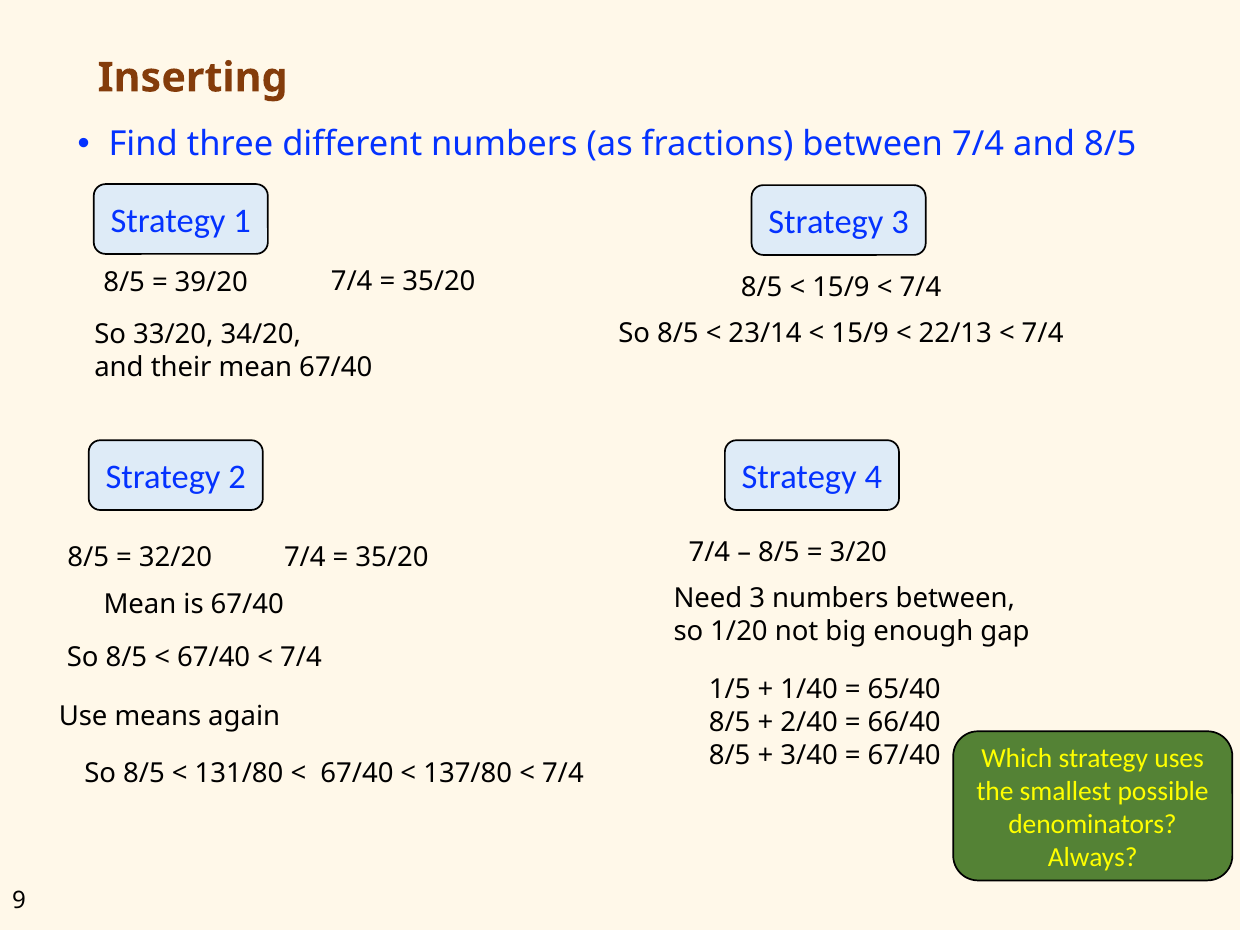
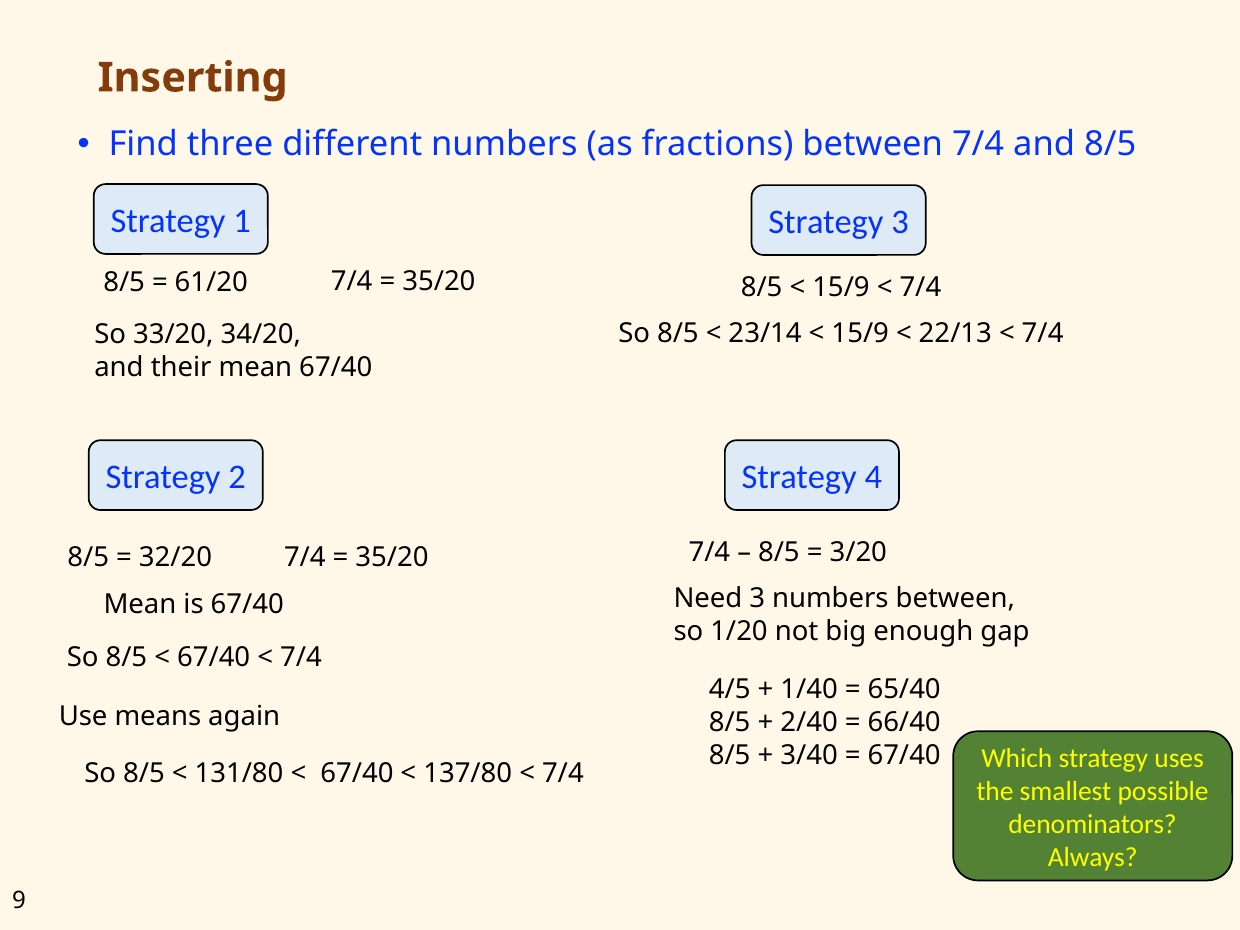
39/20: 39/20 -> 61/20 (211, 283)
1/5: 1/5 -> 4/5 (730, 690)
